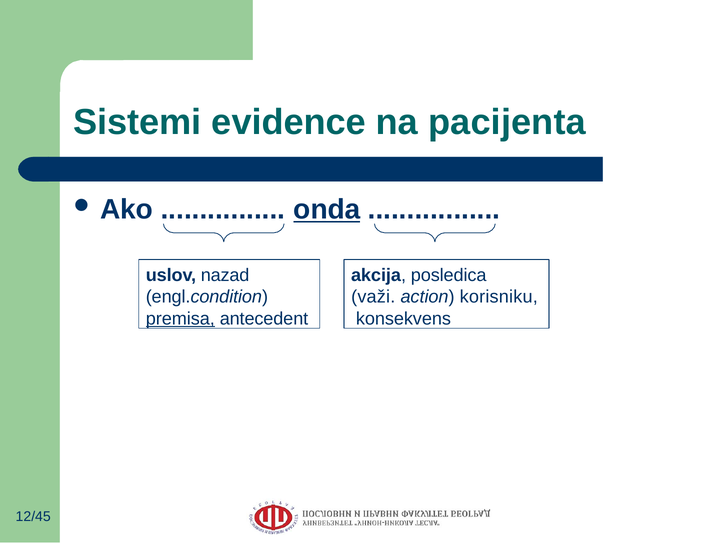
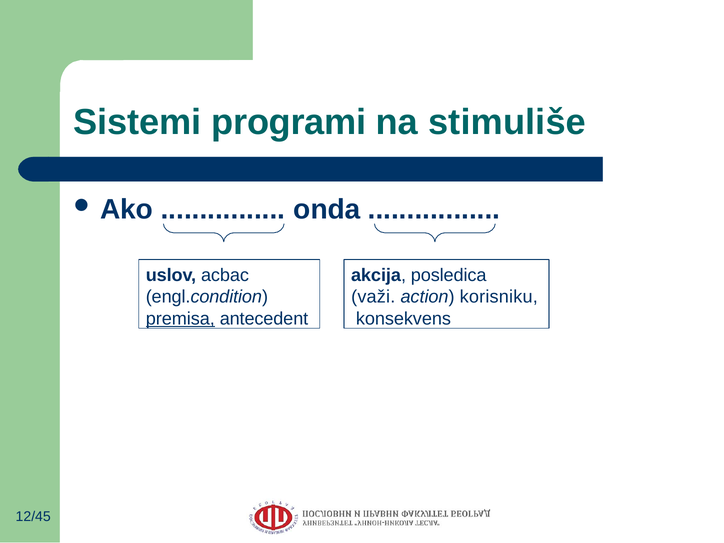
evidence: evidence -> programi (289, 122)
pacijenta: pacijenta -> stimuliše (507, 122)
onda underline: present -> none (327, 210)
nazad: nazad -> acbac (225, 275)
